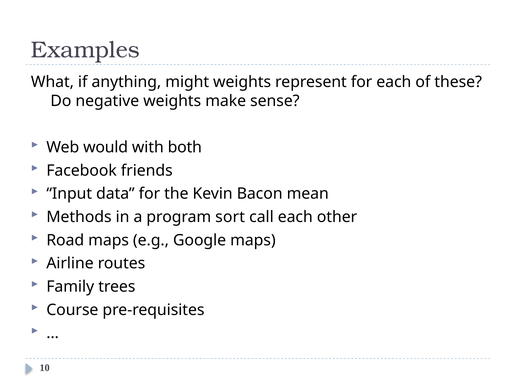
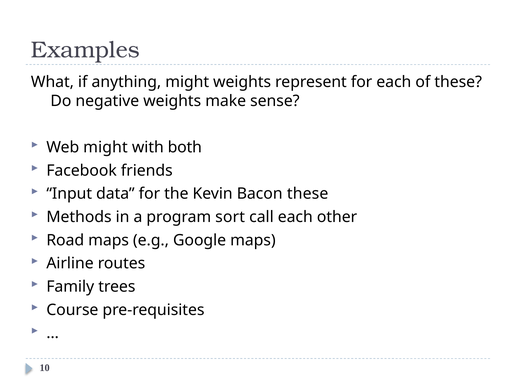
Web would: would -> might (105, 147)
Bacon mean: mean -> these (308, 194)
